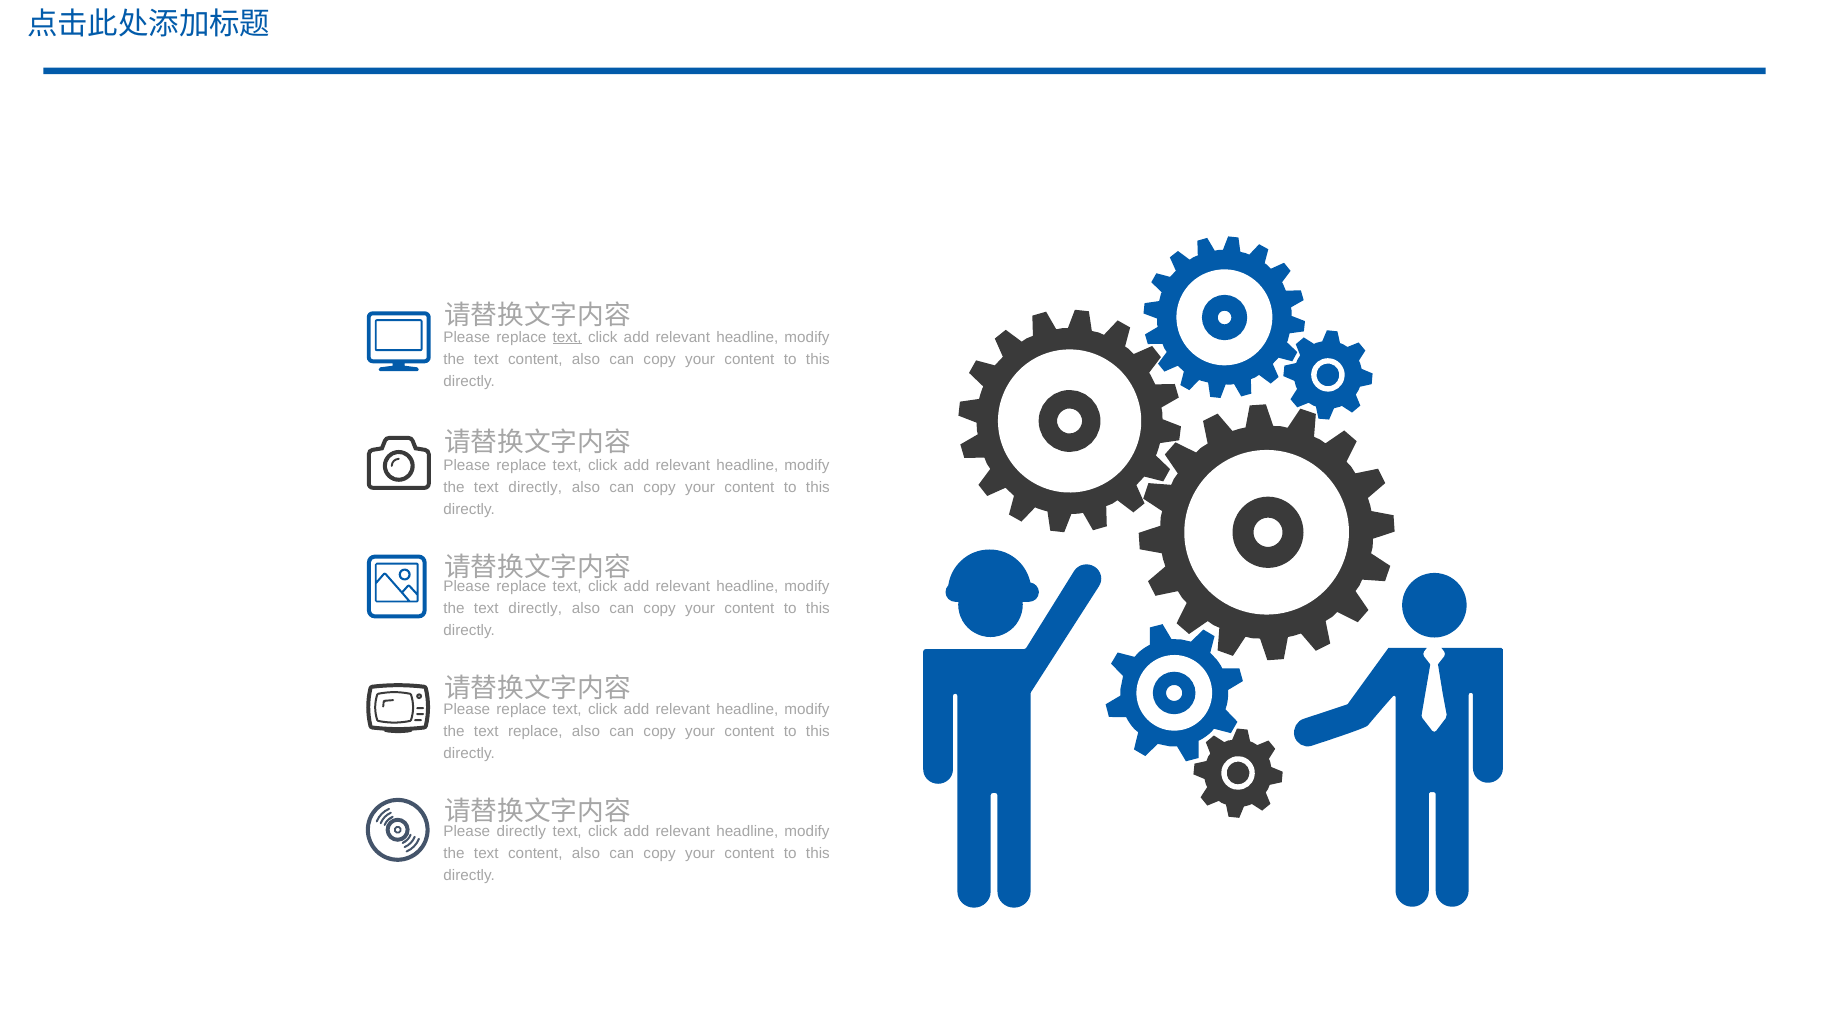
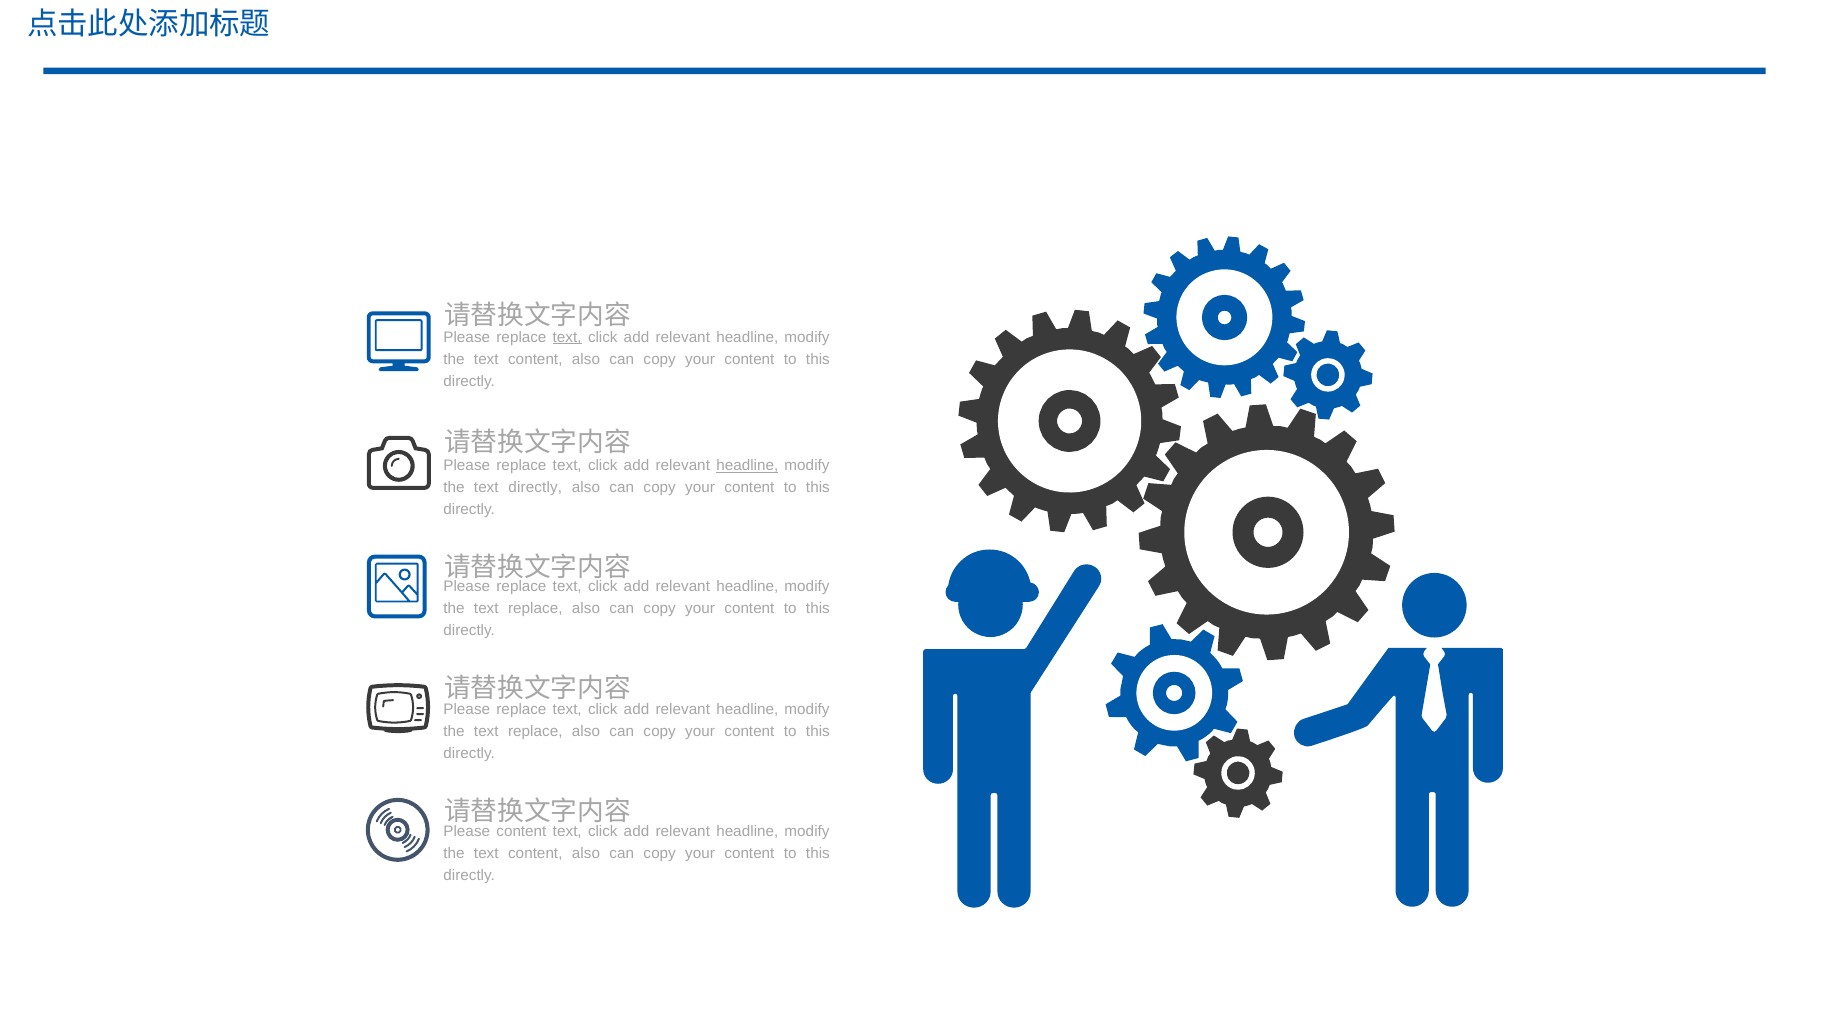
headline underline: none -> present (747, 465)
directly: directly -> replace (535, 608)
Please directly: directly -> content (521, 831)
